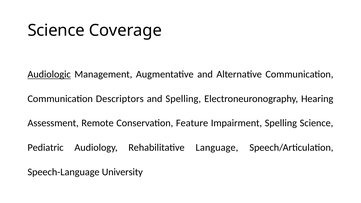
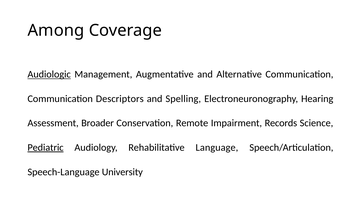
Science: Science -> Among (56, 30)
Remote: Remote -> Broader (98, 123)
Feature: Feature -> Remote (192, 123)
Impairment Spelling: Spelling -> Records (281, 123)
Pediatric underline: none -> present (46, 148)
